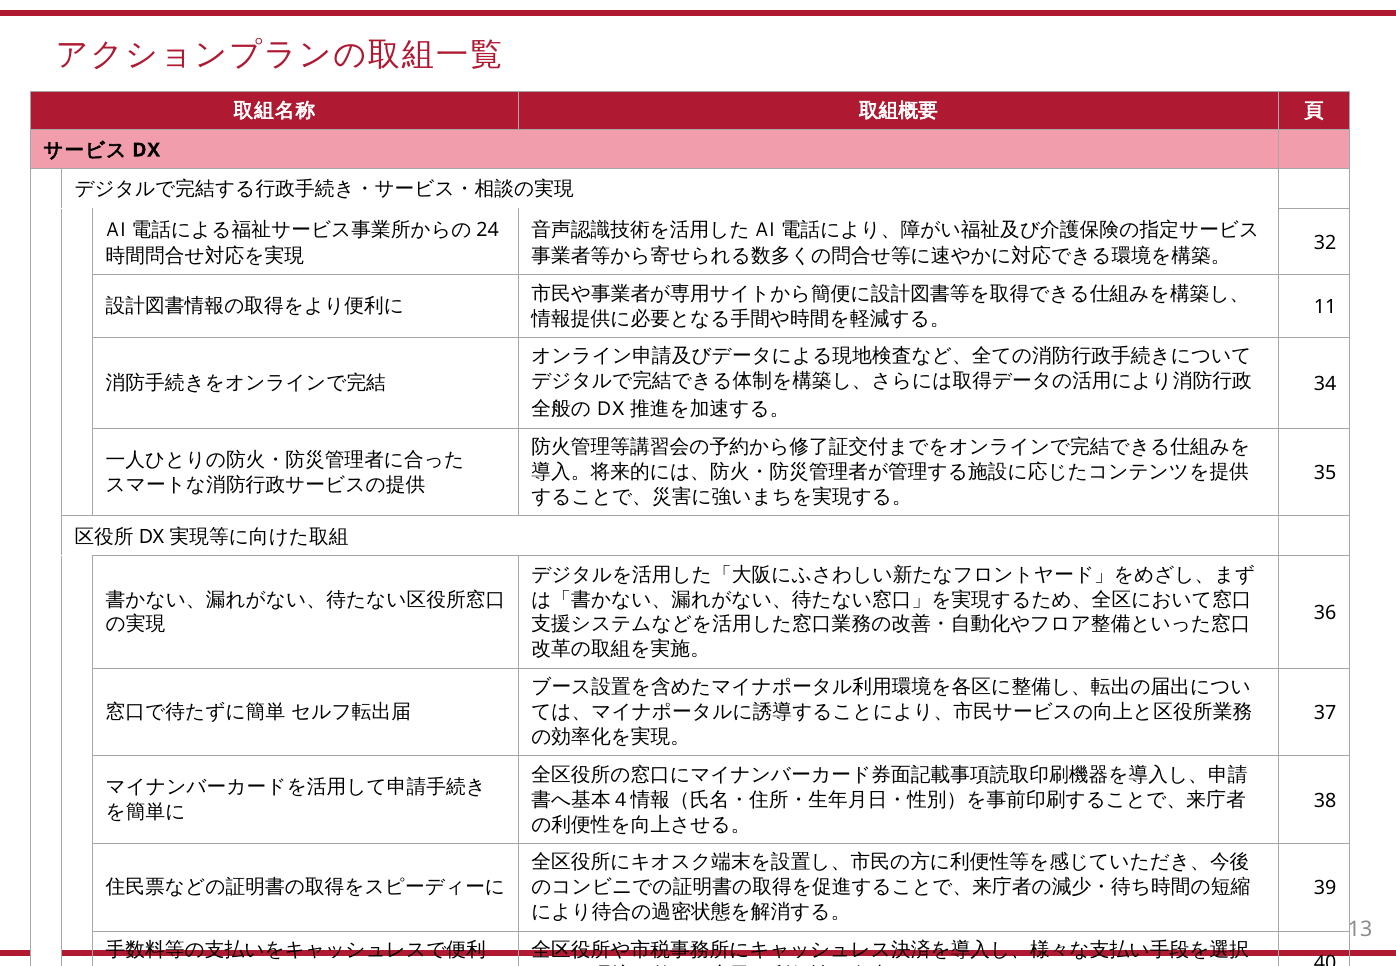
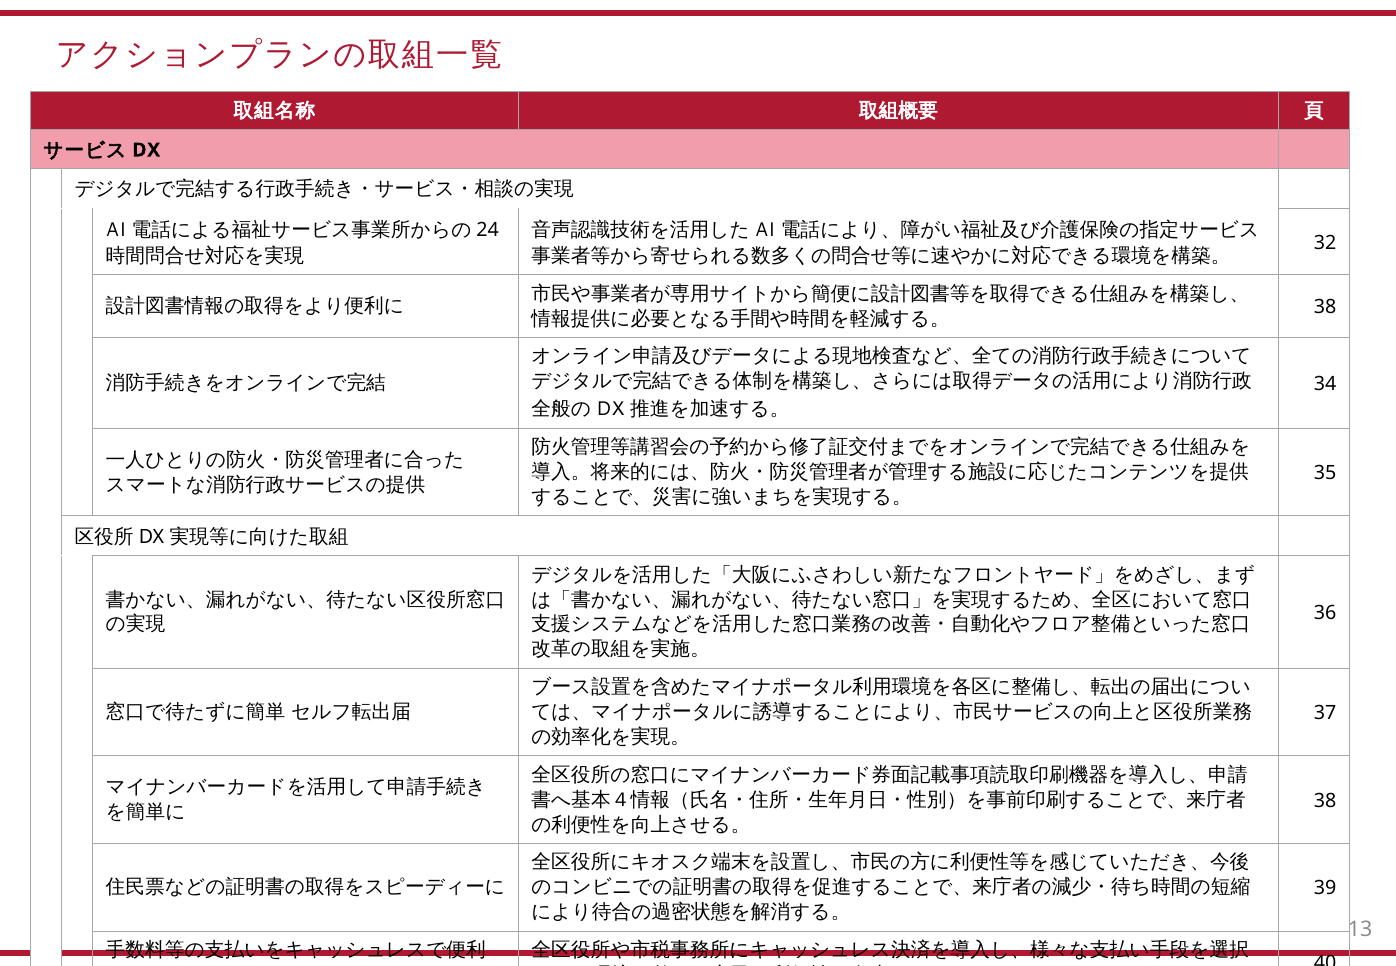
11: 11 -> 38 (1325, 307)
